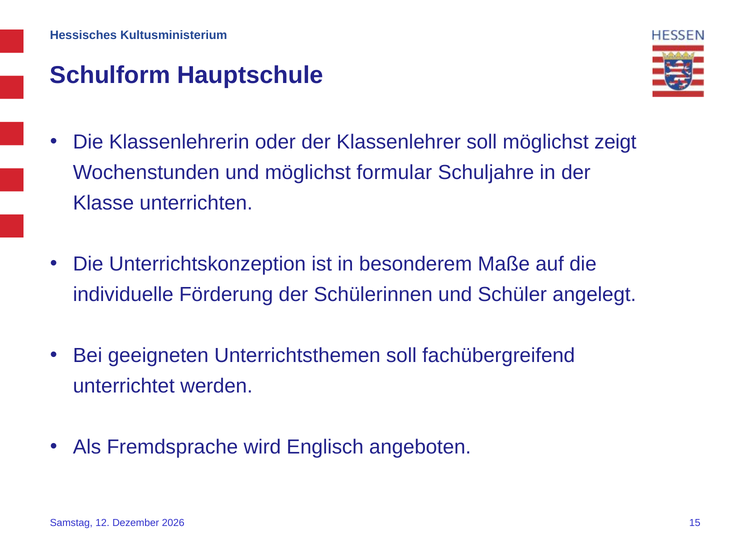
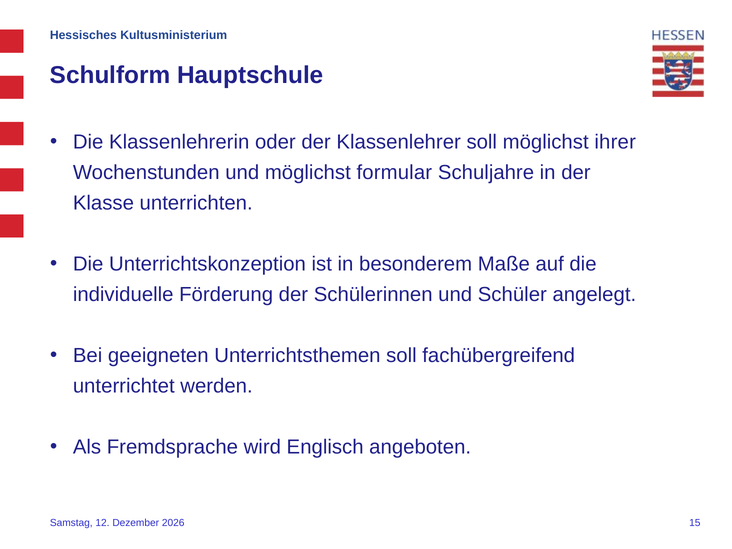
zeigt: zeigt -> ihrer (615, 142)
